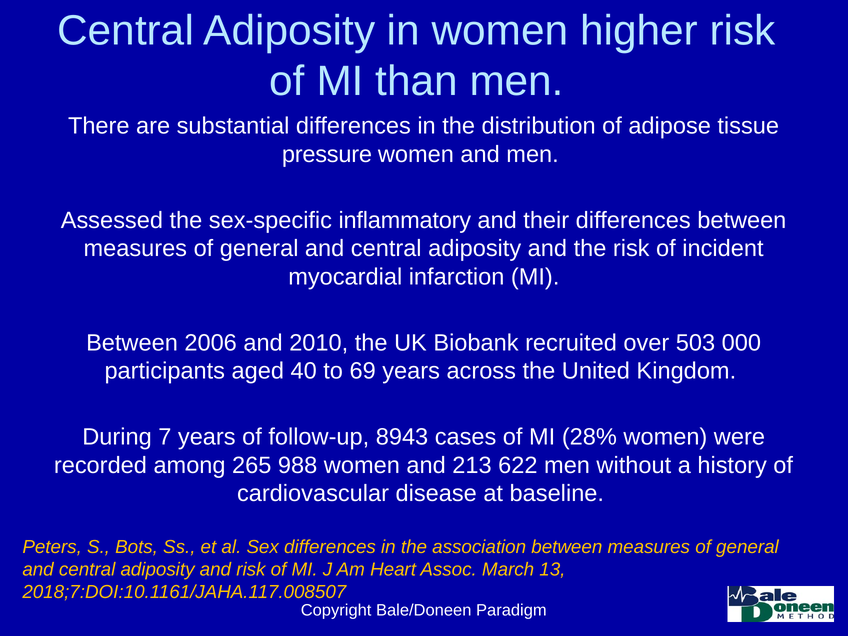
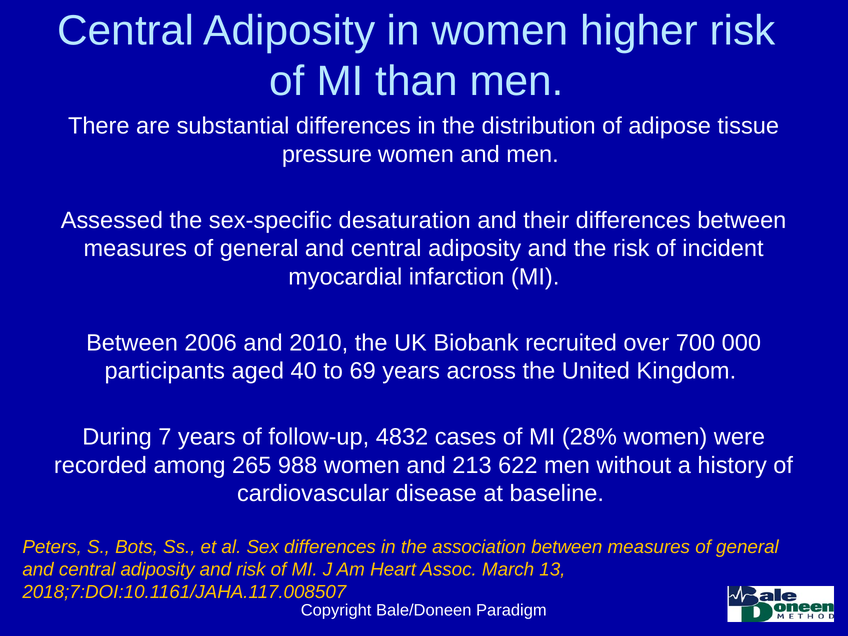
inflammatory: inflammatory -> desaturation (405, 220)
503: 503 -> 700 (695, 343)
8943: 8943 -> 4832 (402, 437)
